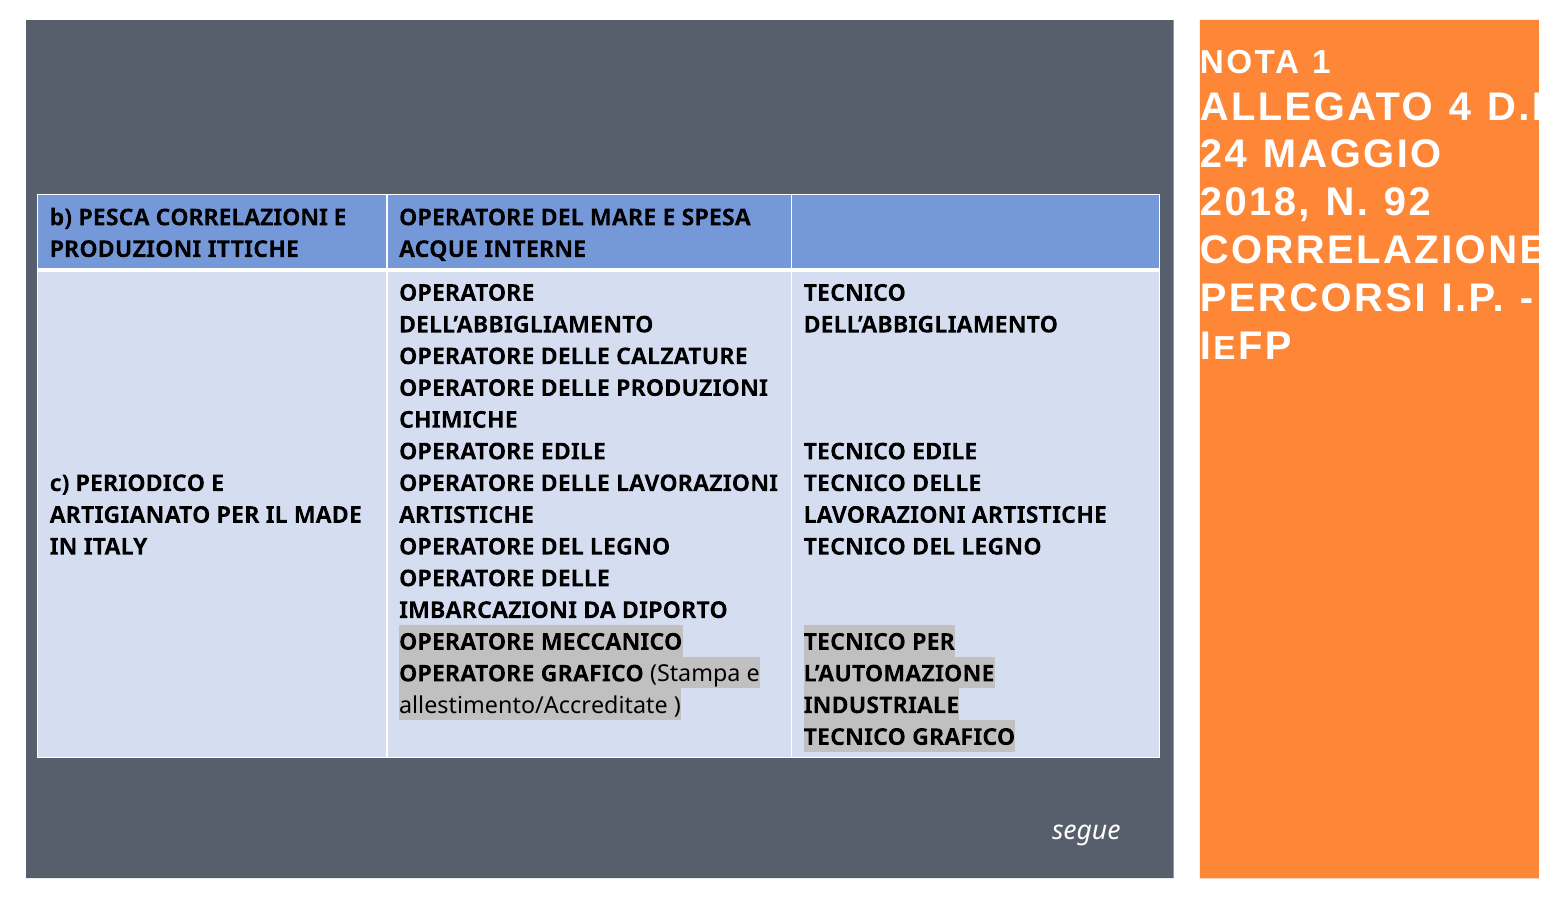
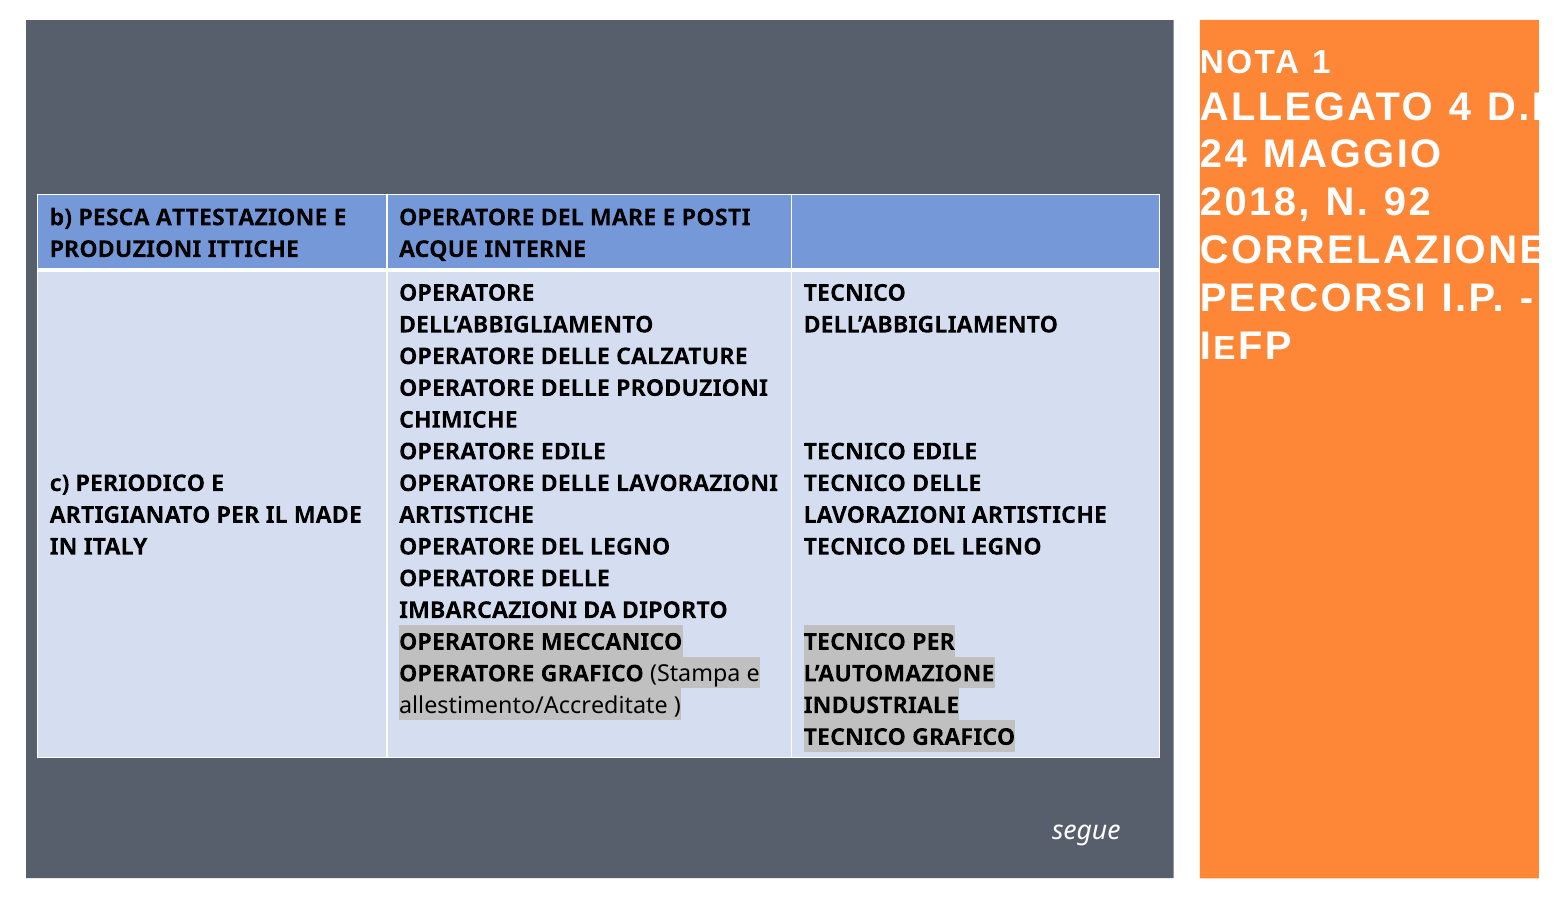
CORRELAZIONI: CORRELAZIONI -> ATTESTAZIONE (242, 218)
SPESA: SPESA -> POSTI (716, 218)
